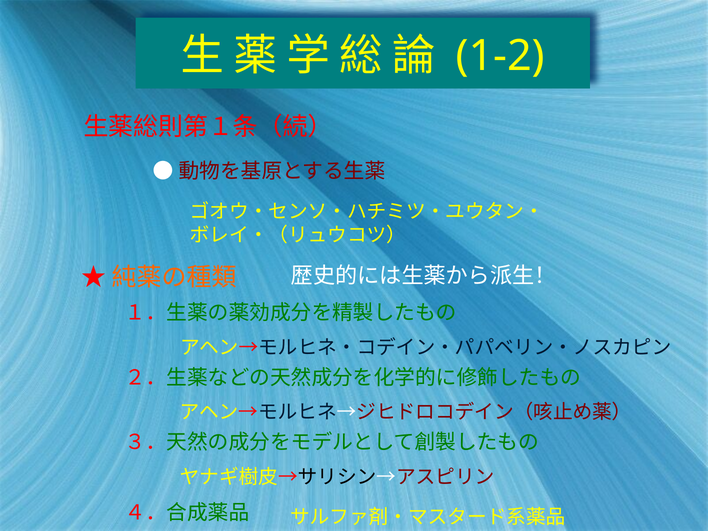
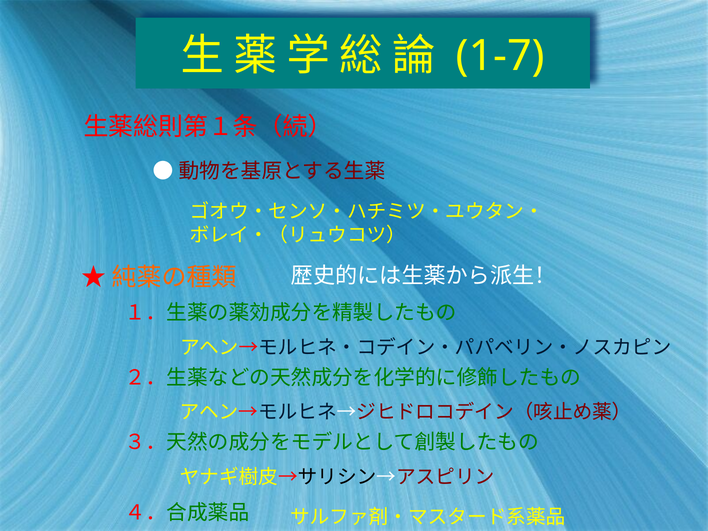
1-2: 1-2 -> 1-7 (500, 56)
